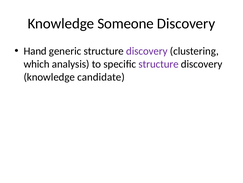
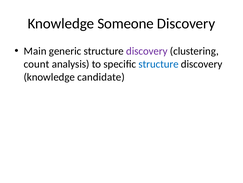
Hand: Hand -> Main (35, 51)
which: which -> count (37, 64)
structure colour: purple -> blue (159, 64)
